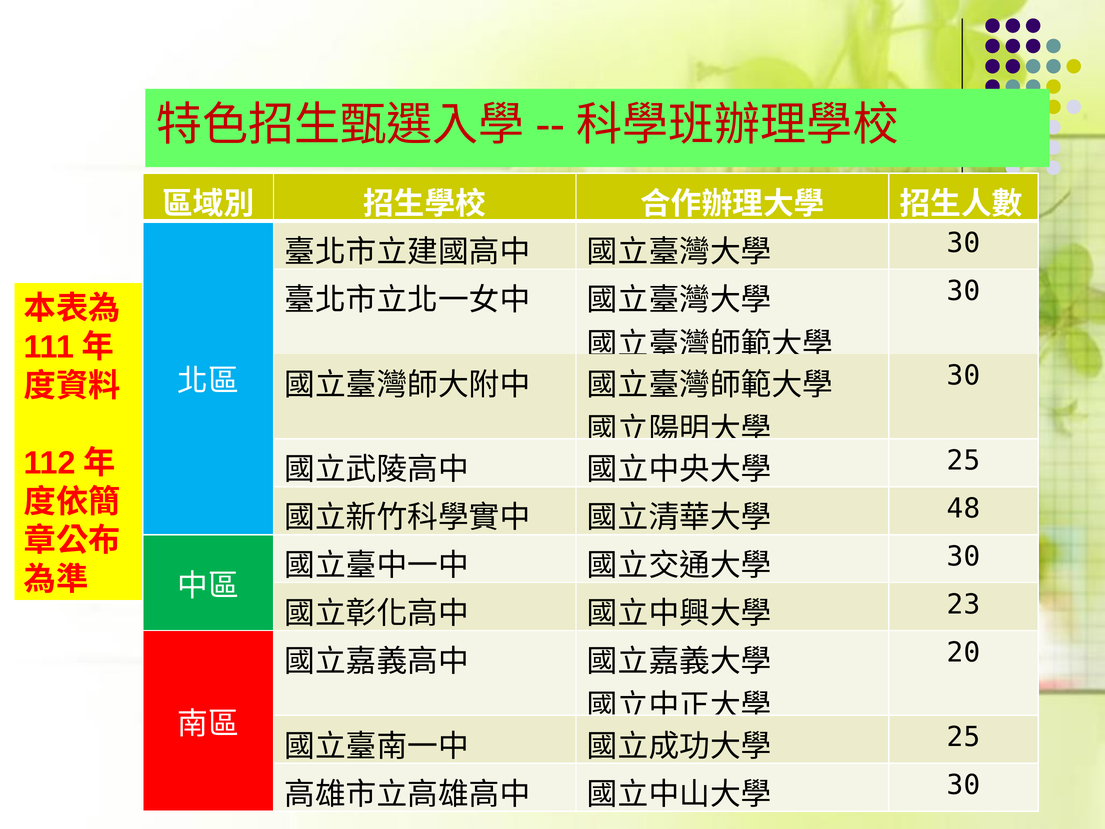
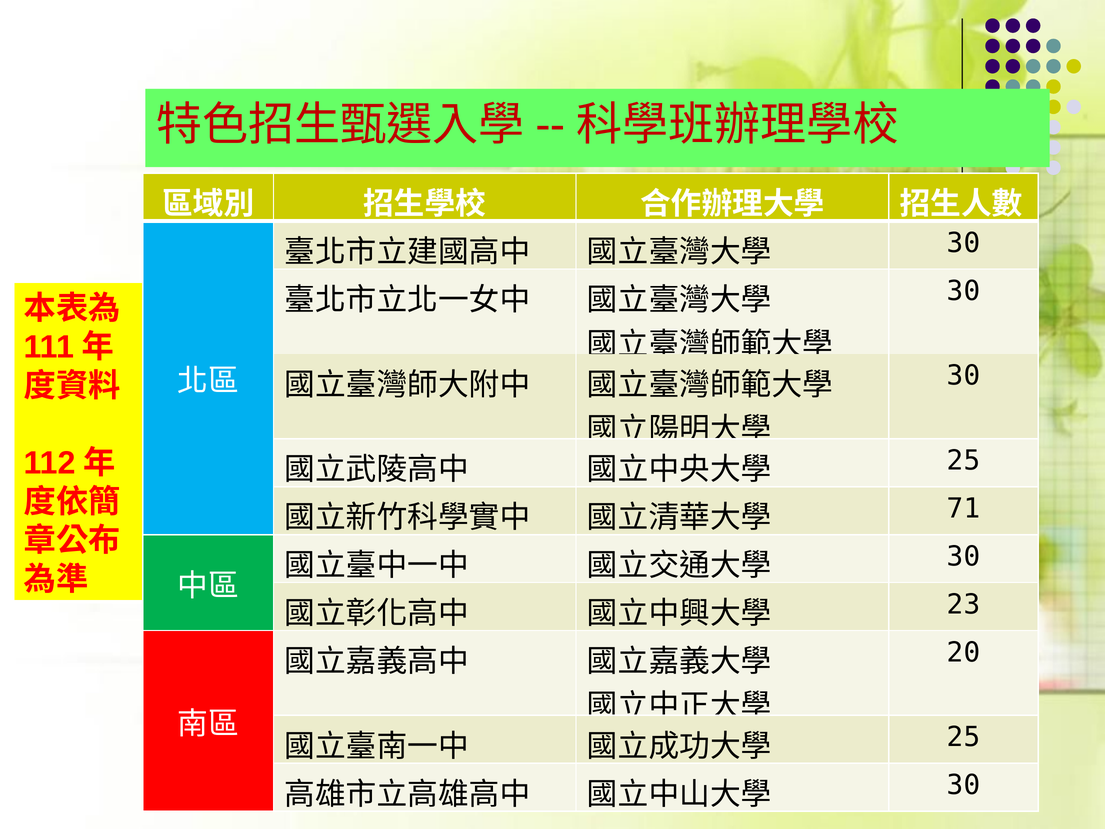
48: 48 -> 71 (964, 508)
